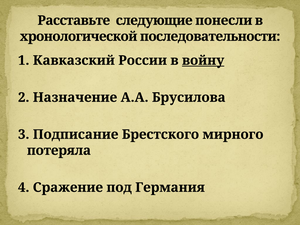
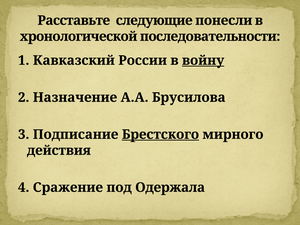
Брестского underline: none -> present (160, 134)
потеряла: потеряла -> действия (59, 150)
Германия: Германия -> Одержала (170, 187)
